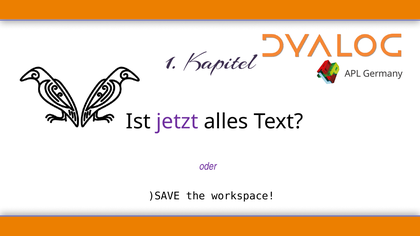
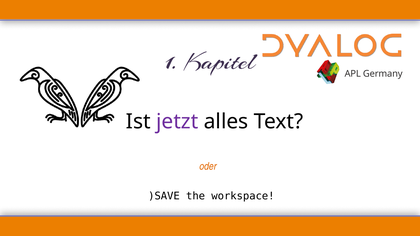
oder colour: purple -> orange (208, 166)
